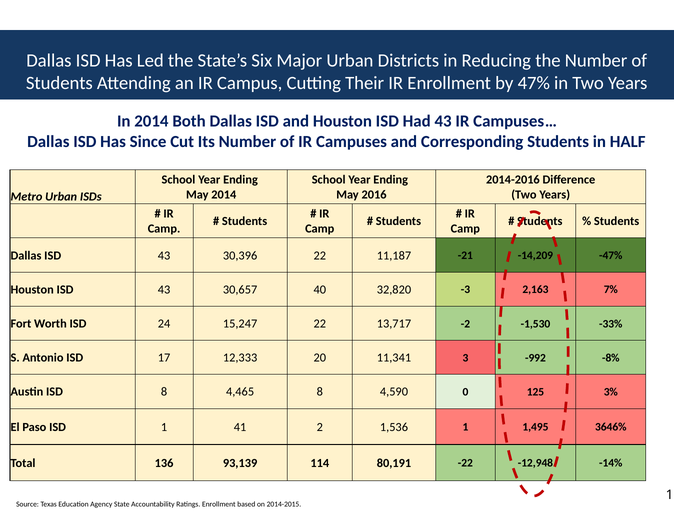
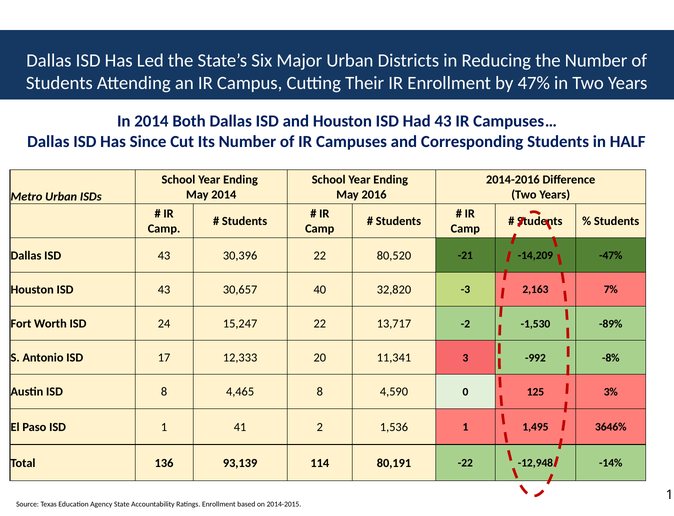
11,187: 11,187 -> 80,520 (394, 255)
-33%: -33% -> -89% (611, 324)
